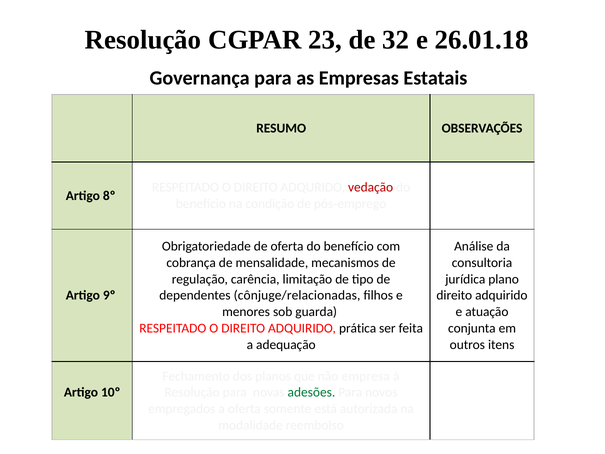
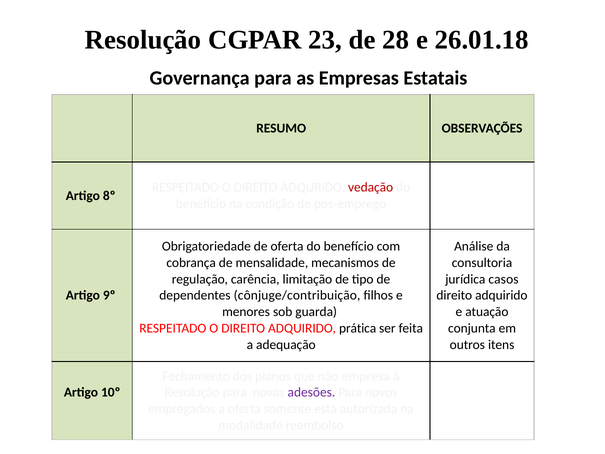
32: 32 -> 28 (396, 40)
plano: plano -> casos (503, 279)
cônjuge/relacionadas: cônjuge/relacionadas -> cônjuge/contribuição (297, 295)
adesões colour: green -> purple (311, 392)
